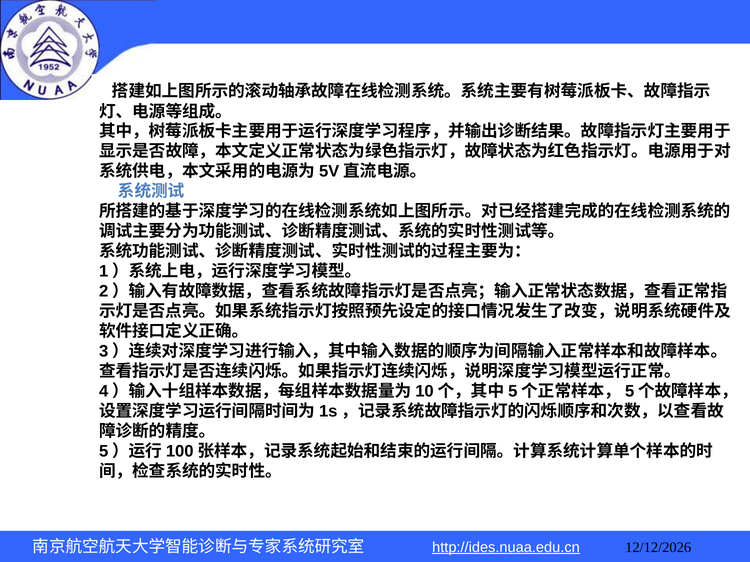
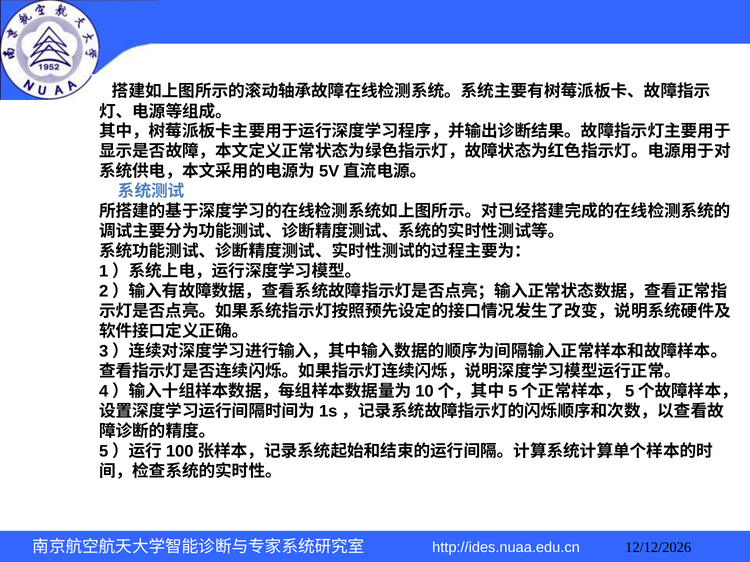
http://ides.nuaa.edu.cn underline: present -> none (506, 548)
